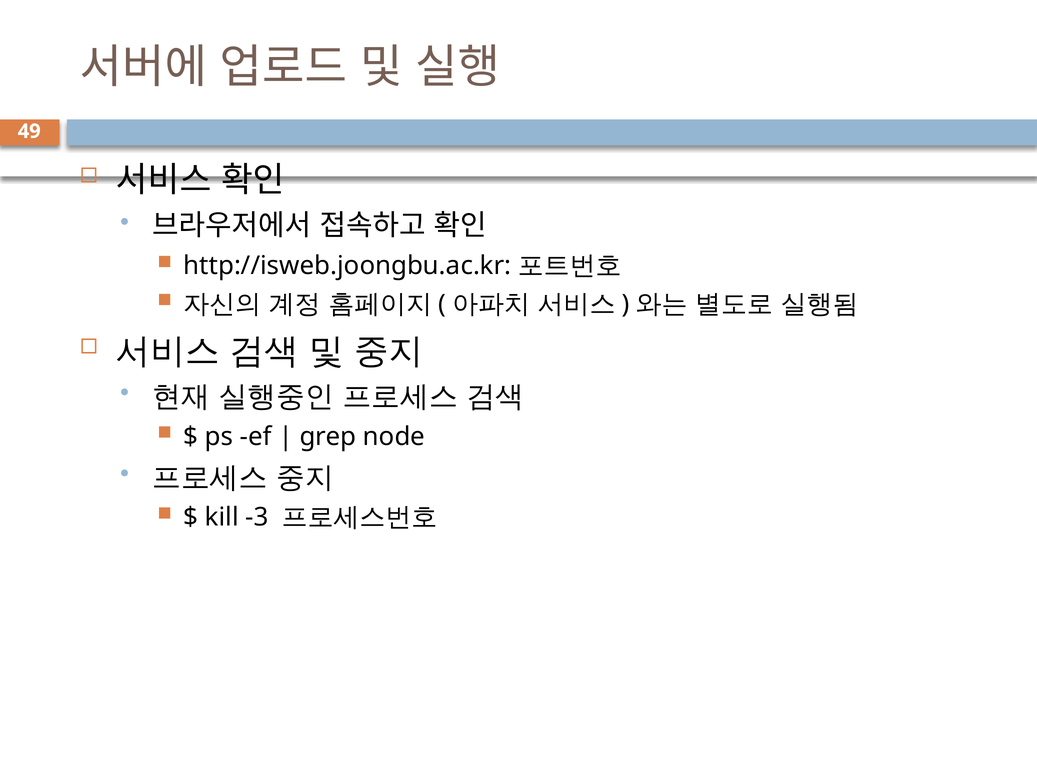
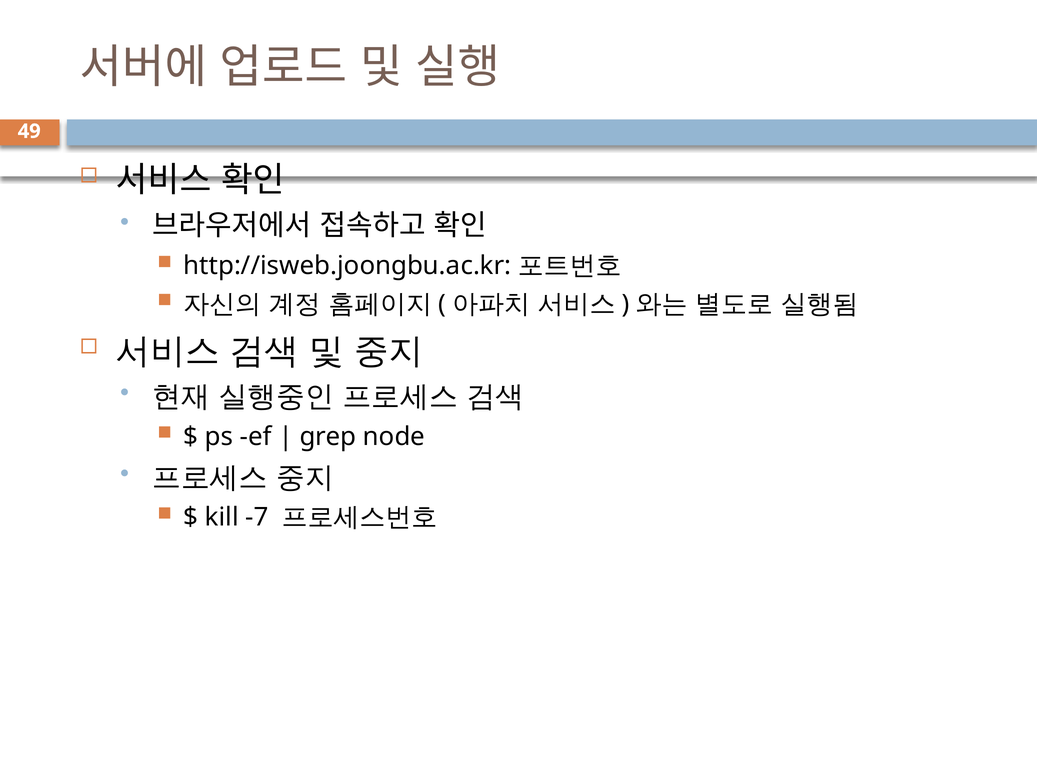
-3: -3 -> -7 (257, 517)
